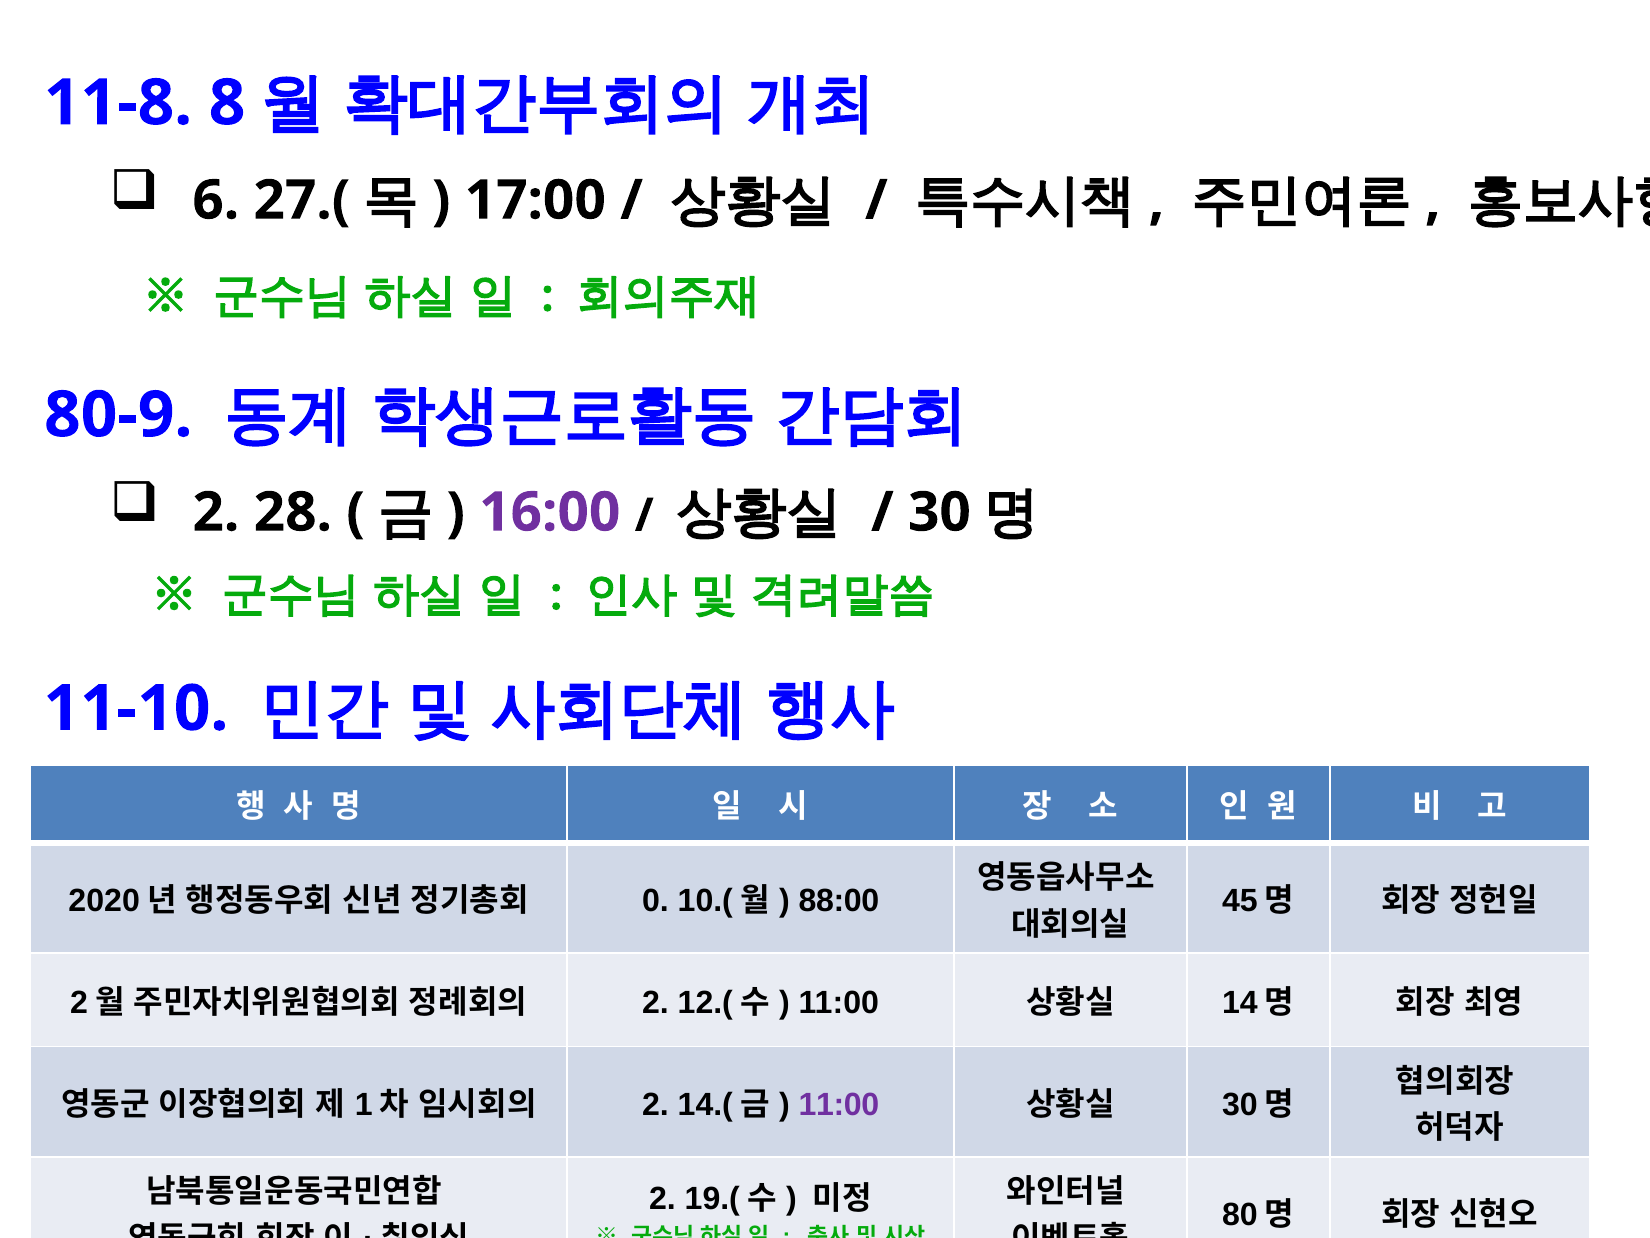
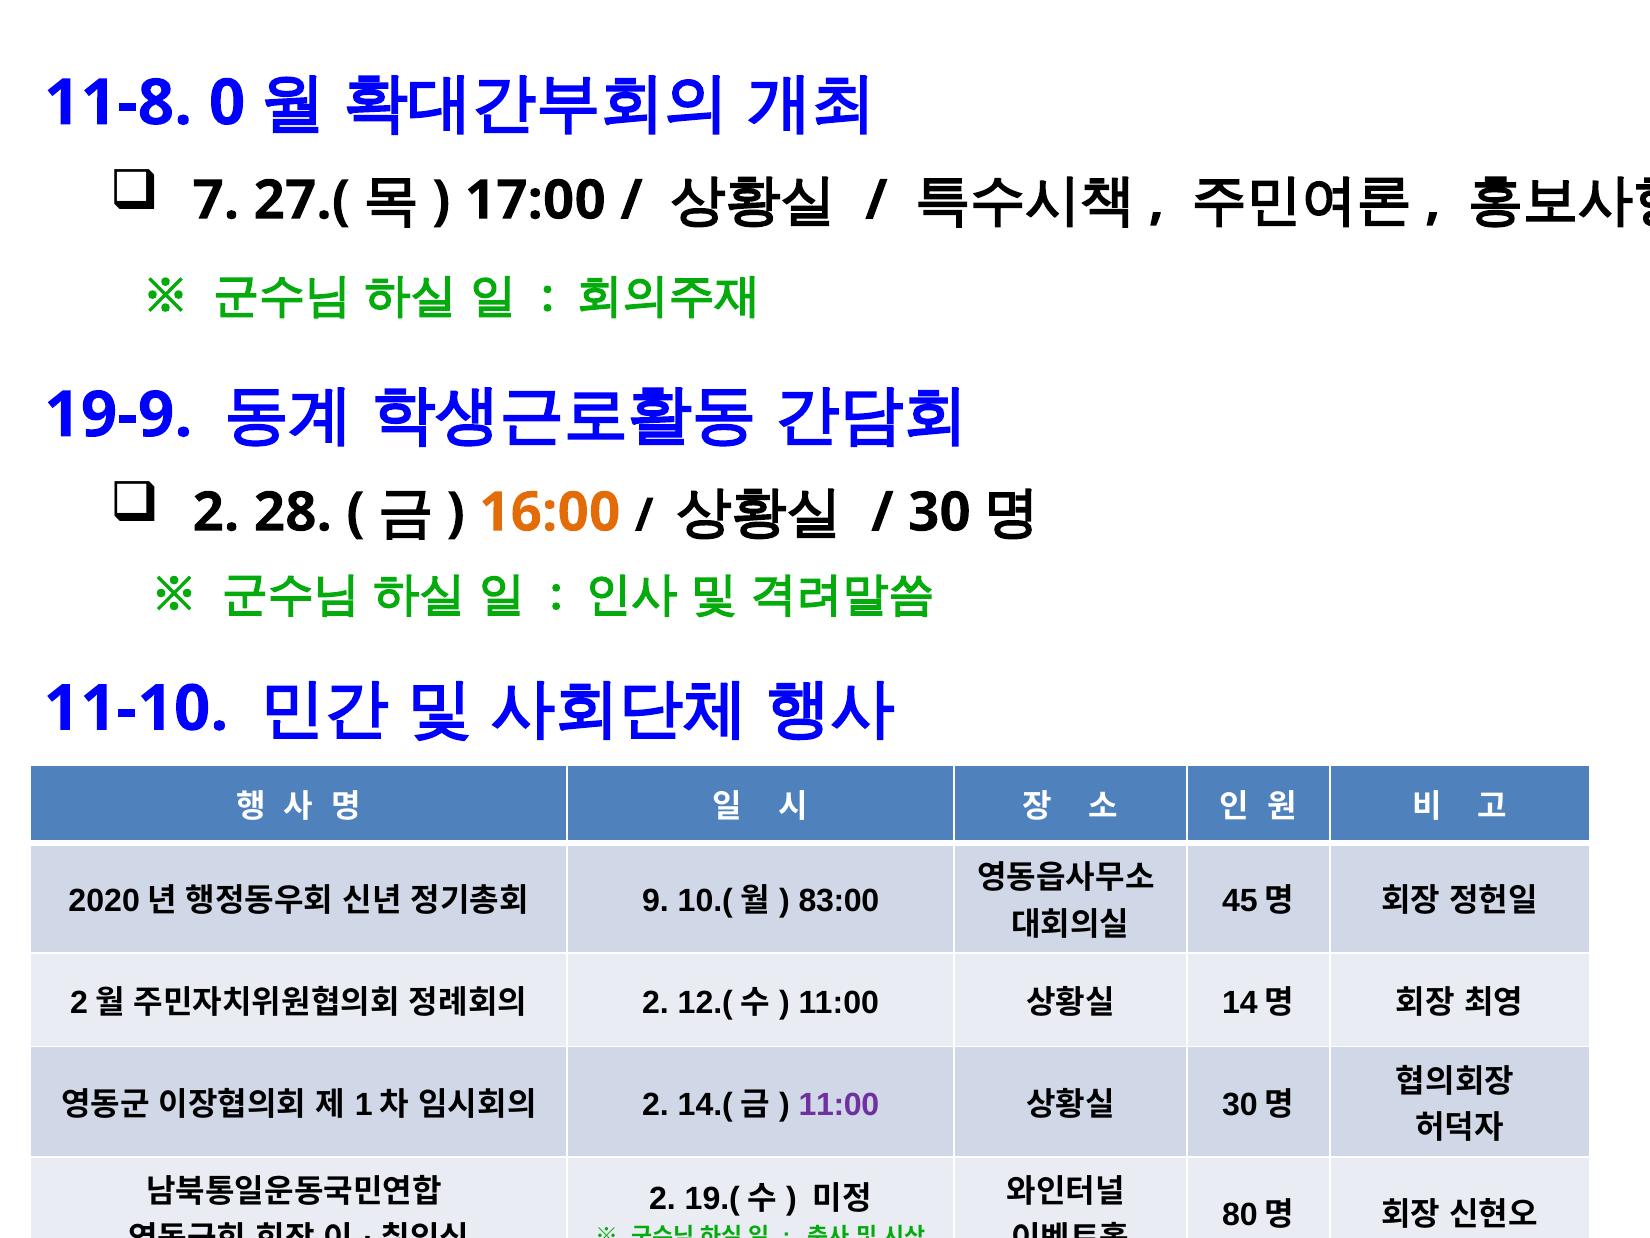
8: 8 -> 0 (227, 103)
6: 6 -> 7 (216, 200)
80-9: 80-9 -> 19-9 (118, 415)
16:00 colour: purple -> orange (550, 512)
0: 0 -> 9 (655, 901)
88:00: 88:00 -> 83:00 (839, 901)
